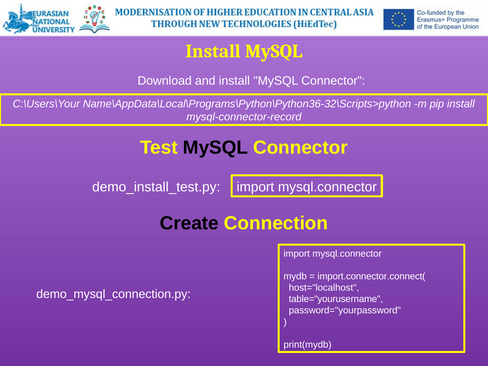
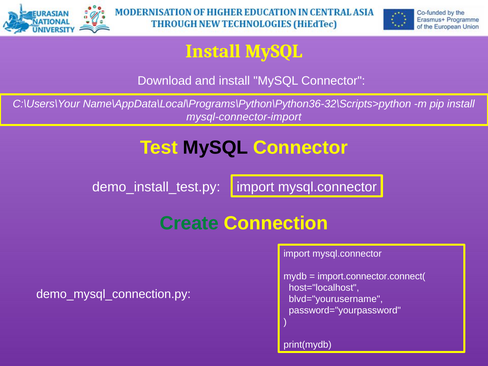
mysql-connector-record: mysql-connector-record -> mysql-connector-import (244, 117)
Create colour: black -> green (189, 223)
table="yourusername: table="yourusername -> blvd="yourusername (336, 299)
